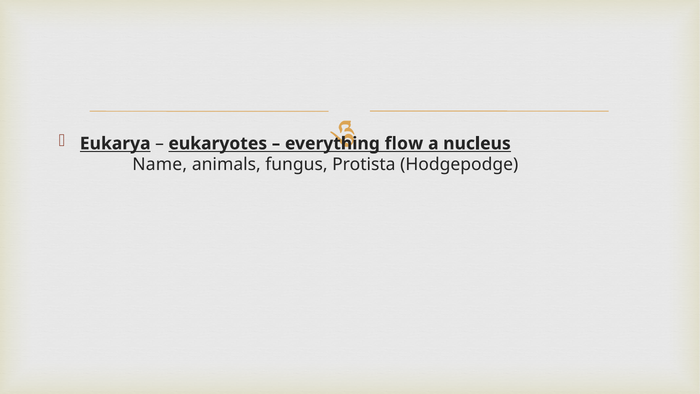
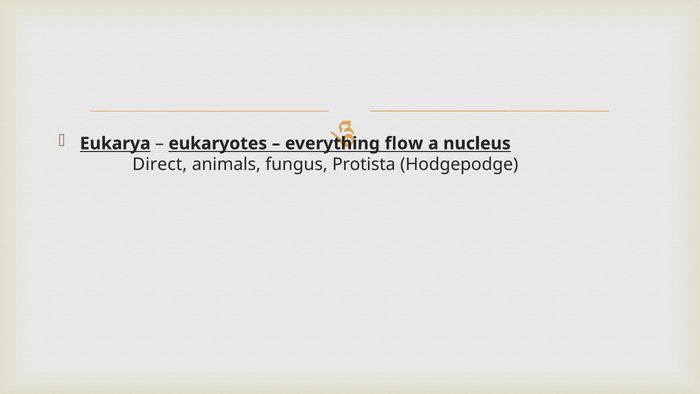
Name: Name -> Direct (160, 164)
